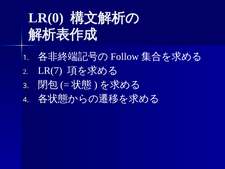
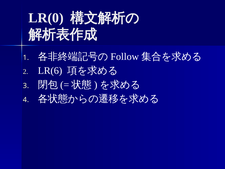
LR(7: LR(7 -> LR(6 (50, 71)
